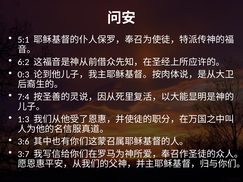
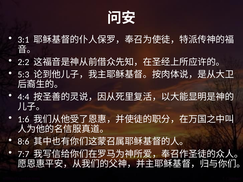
5:1: 5:1 -> 3:1 (23, 40)
6:2: 6:2 -> 2:2 (23, 62)
0:3: 0:3 -> 5:3 (23, 75)
7:4: 7:4 -> 4:4 (23, 97)
1:3: 1:3 -> 1:6 (23, 119)
3:6: 3:6 -> 8:6 (23, 142)
3:7: 3:7 -> 7:7 (23, 154)
